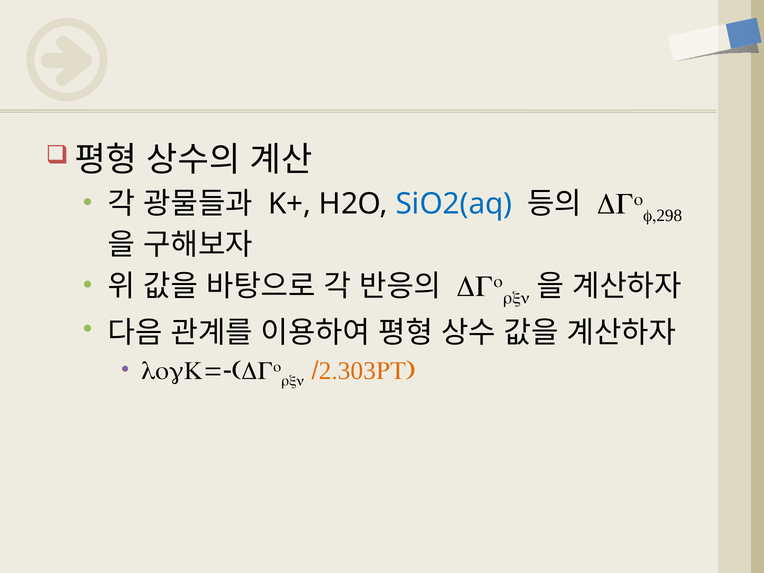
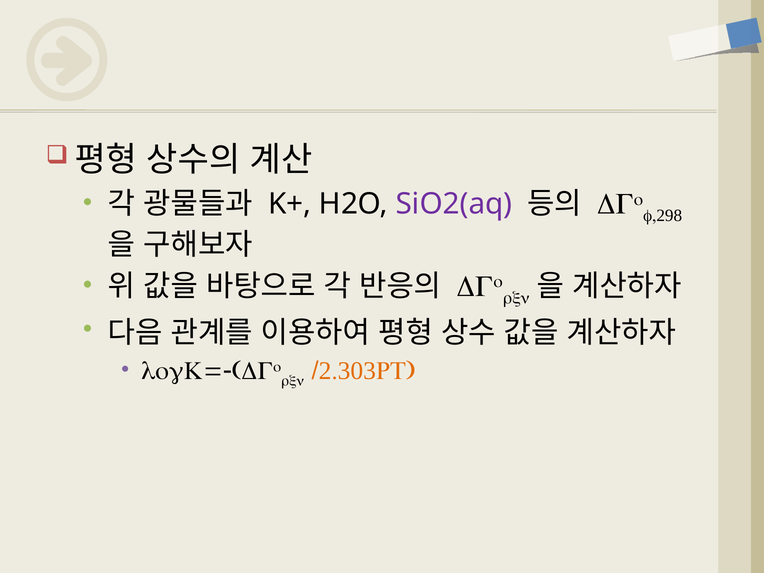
SiO2(aq colour: blue -> purple (454, 204)
